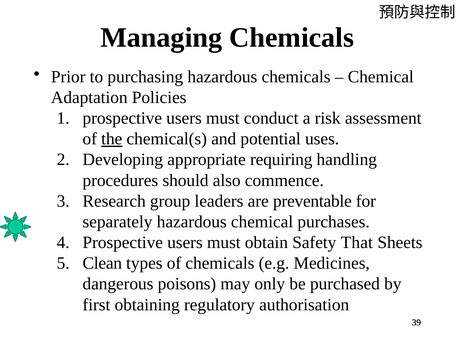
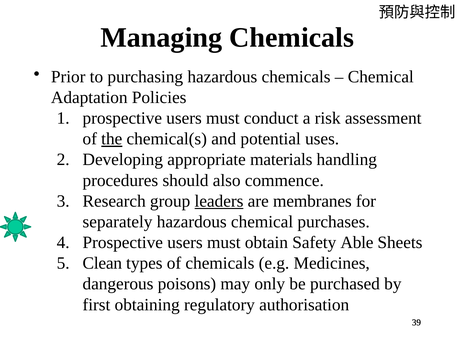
requiring: requiring -> materials (281, 160)
leaders underline: none -> present (219, 201)
preventable: preventable -> membranes (312, 201)
That: That -> Able (357, 243)
